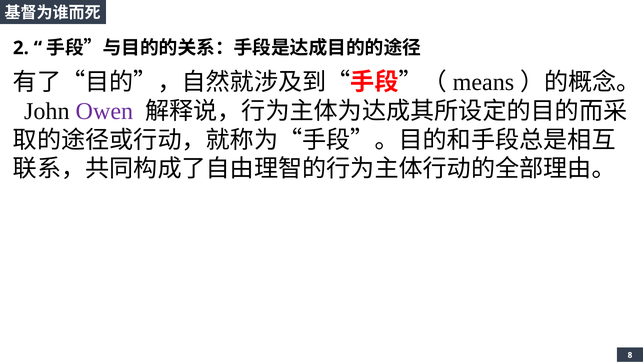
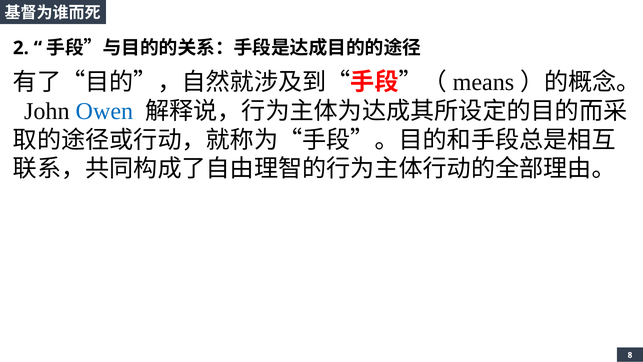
Owen colour: purple -> blue (104, 111)
